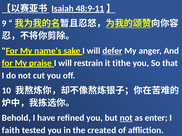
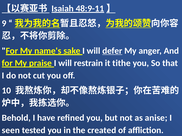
not underline: present -> none (126, 118)
enter: enter -> anise (156, 118)
faith: faith -> seen (11, 131)
